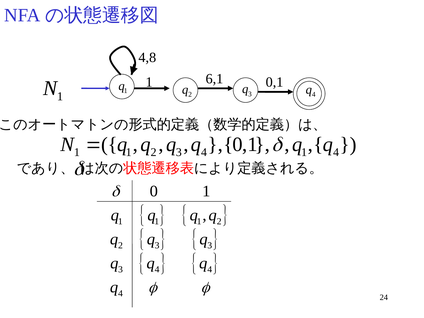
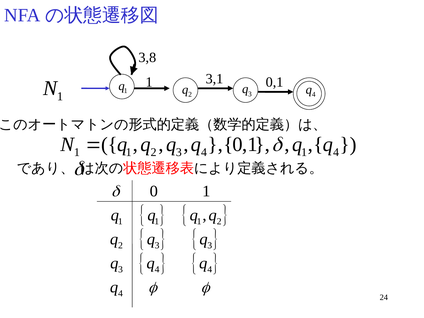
4,8: 4,8 -> 3,8 (147, 57)
6,1: 6,1 -> 3,1 (214, 79)
